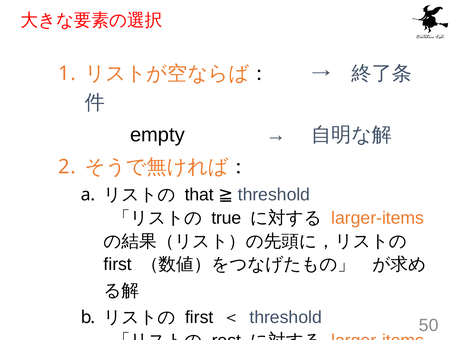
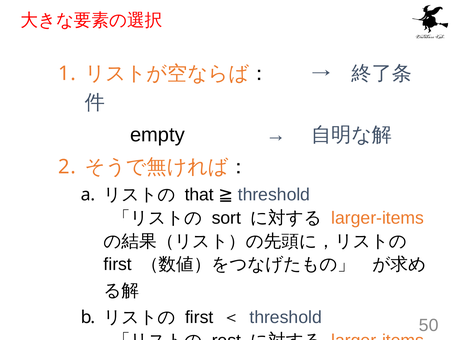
true: true -> sort (226, 218)
